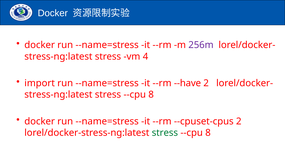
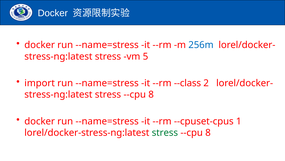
256m colour: purple -> blue (201, 45)
4: 4 -> 5 (145, 56)
--have: --have -> --class (187, 83)
--cpuset-cpus 2: 2 -> 1 (239, 121)
